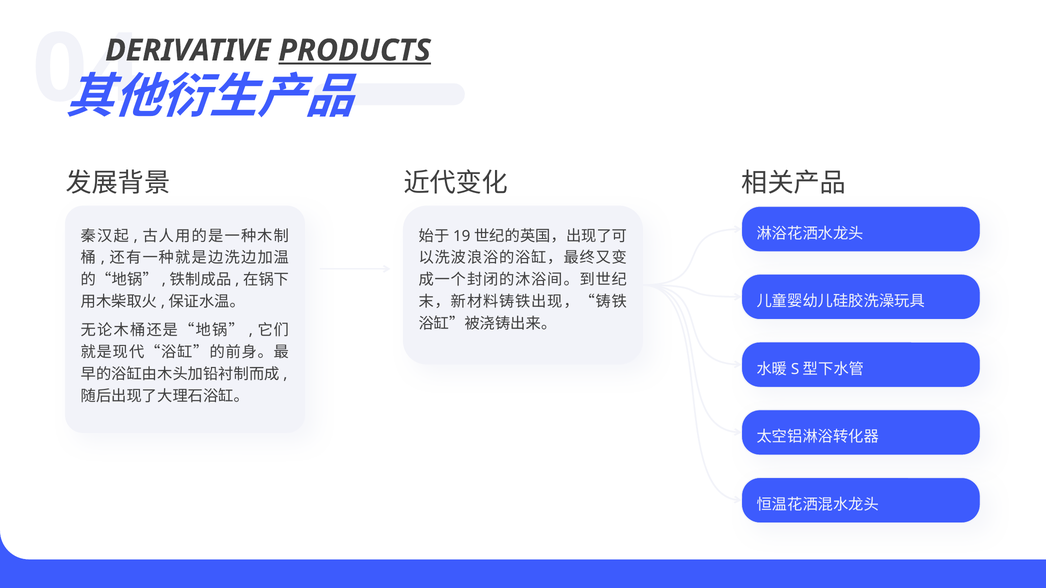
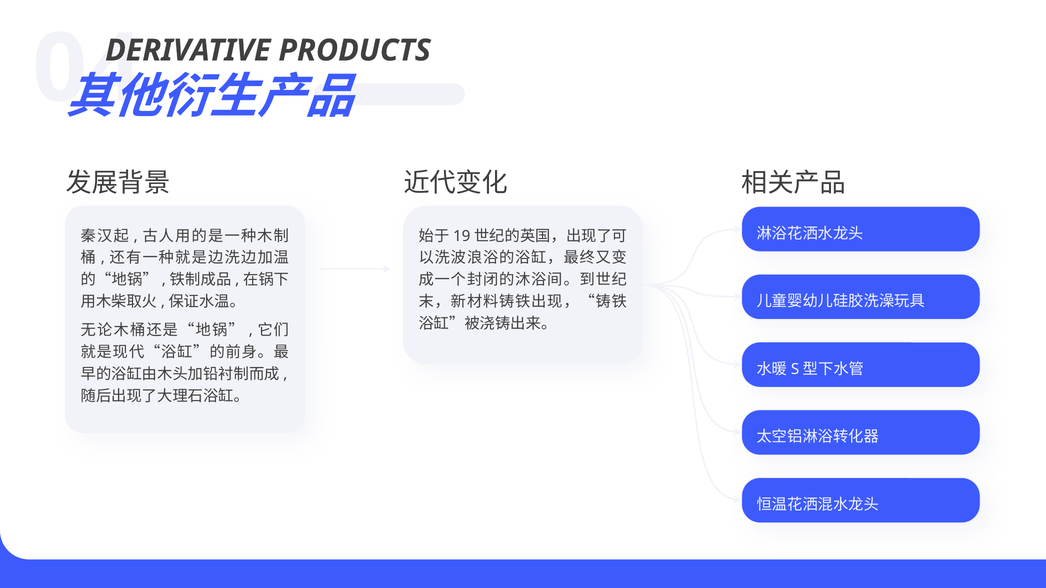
PRODUCTS underline: present -> none (355, 50)
